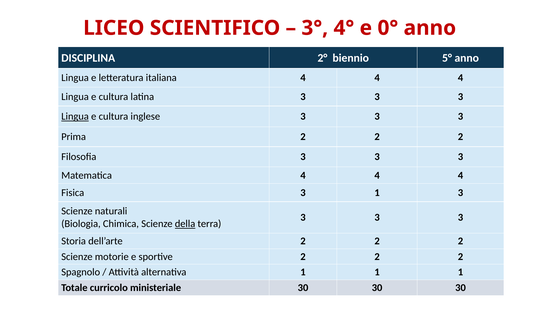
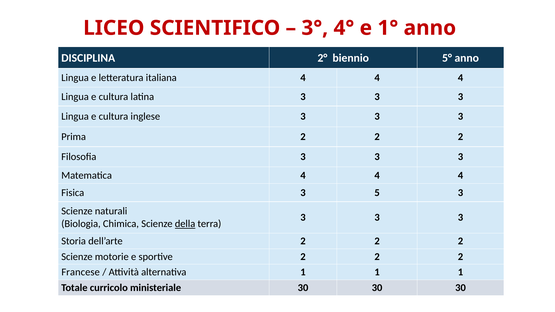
0°: 0° -> 1° (388, 28)
Lingua underline: present -> none (75, 117)
3 1: 1 -> 5 (377, 193)
Spagnolo: Spagnolo -> Francese (81, 272)
